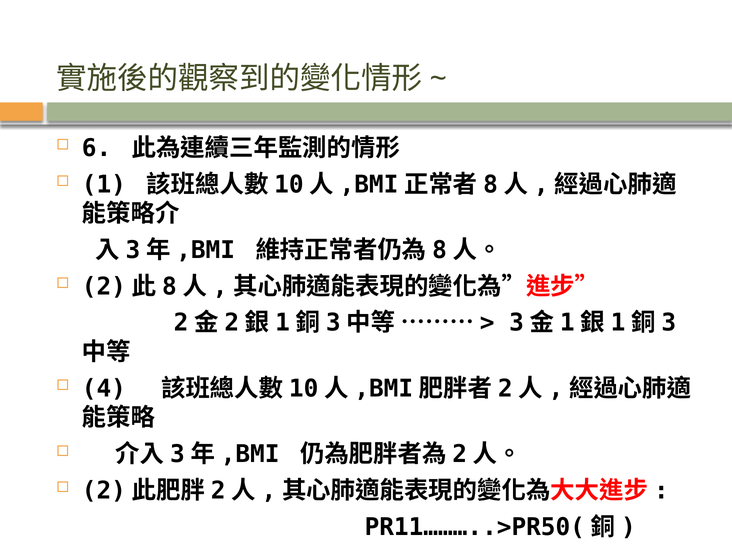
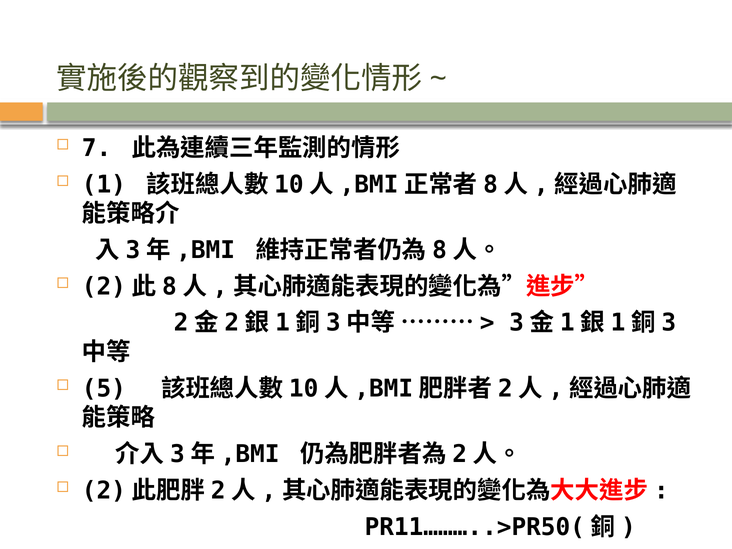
6: 6 -> 7 (97, 148)
4: 4 -> 5 (104, 389)
